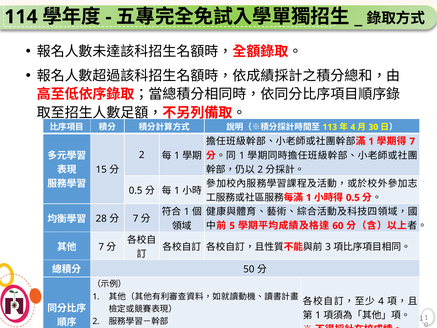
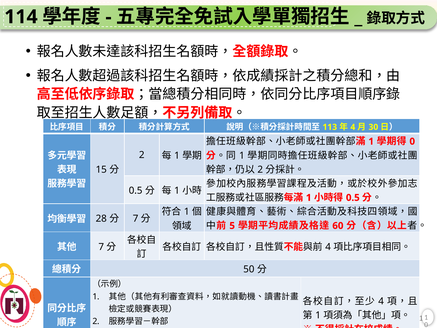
7: 7 -> 0 (412, 141)
3: 3 -> 4 (328, 247)
